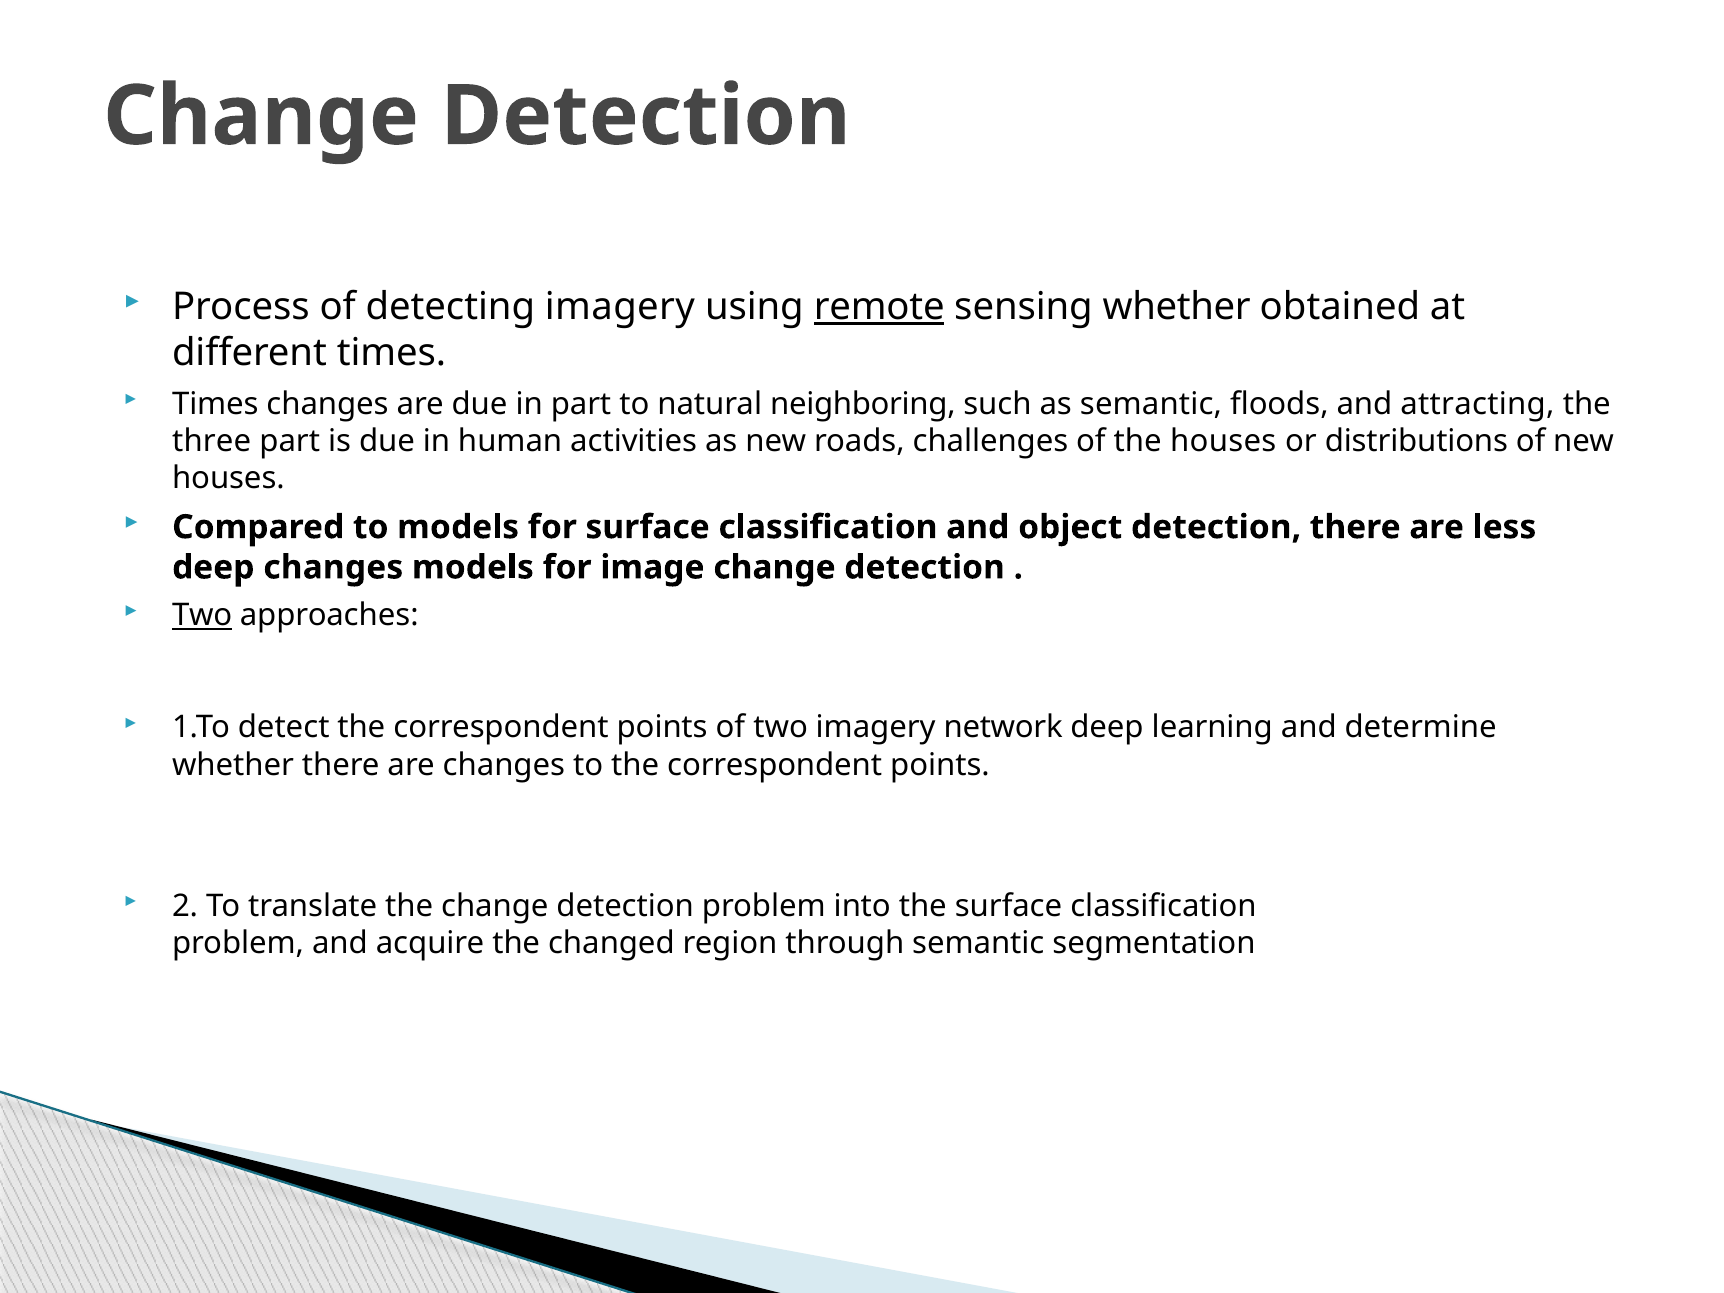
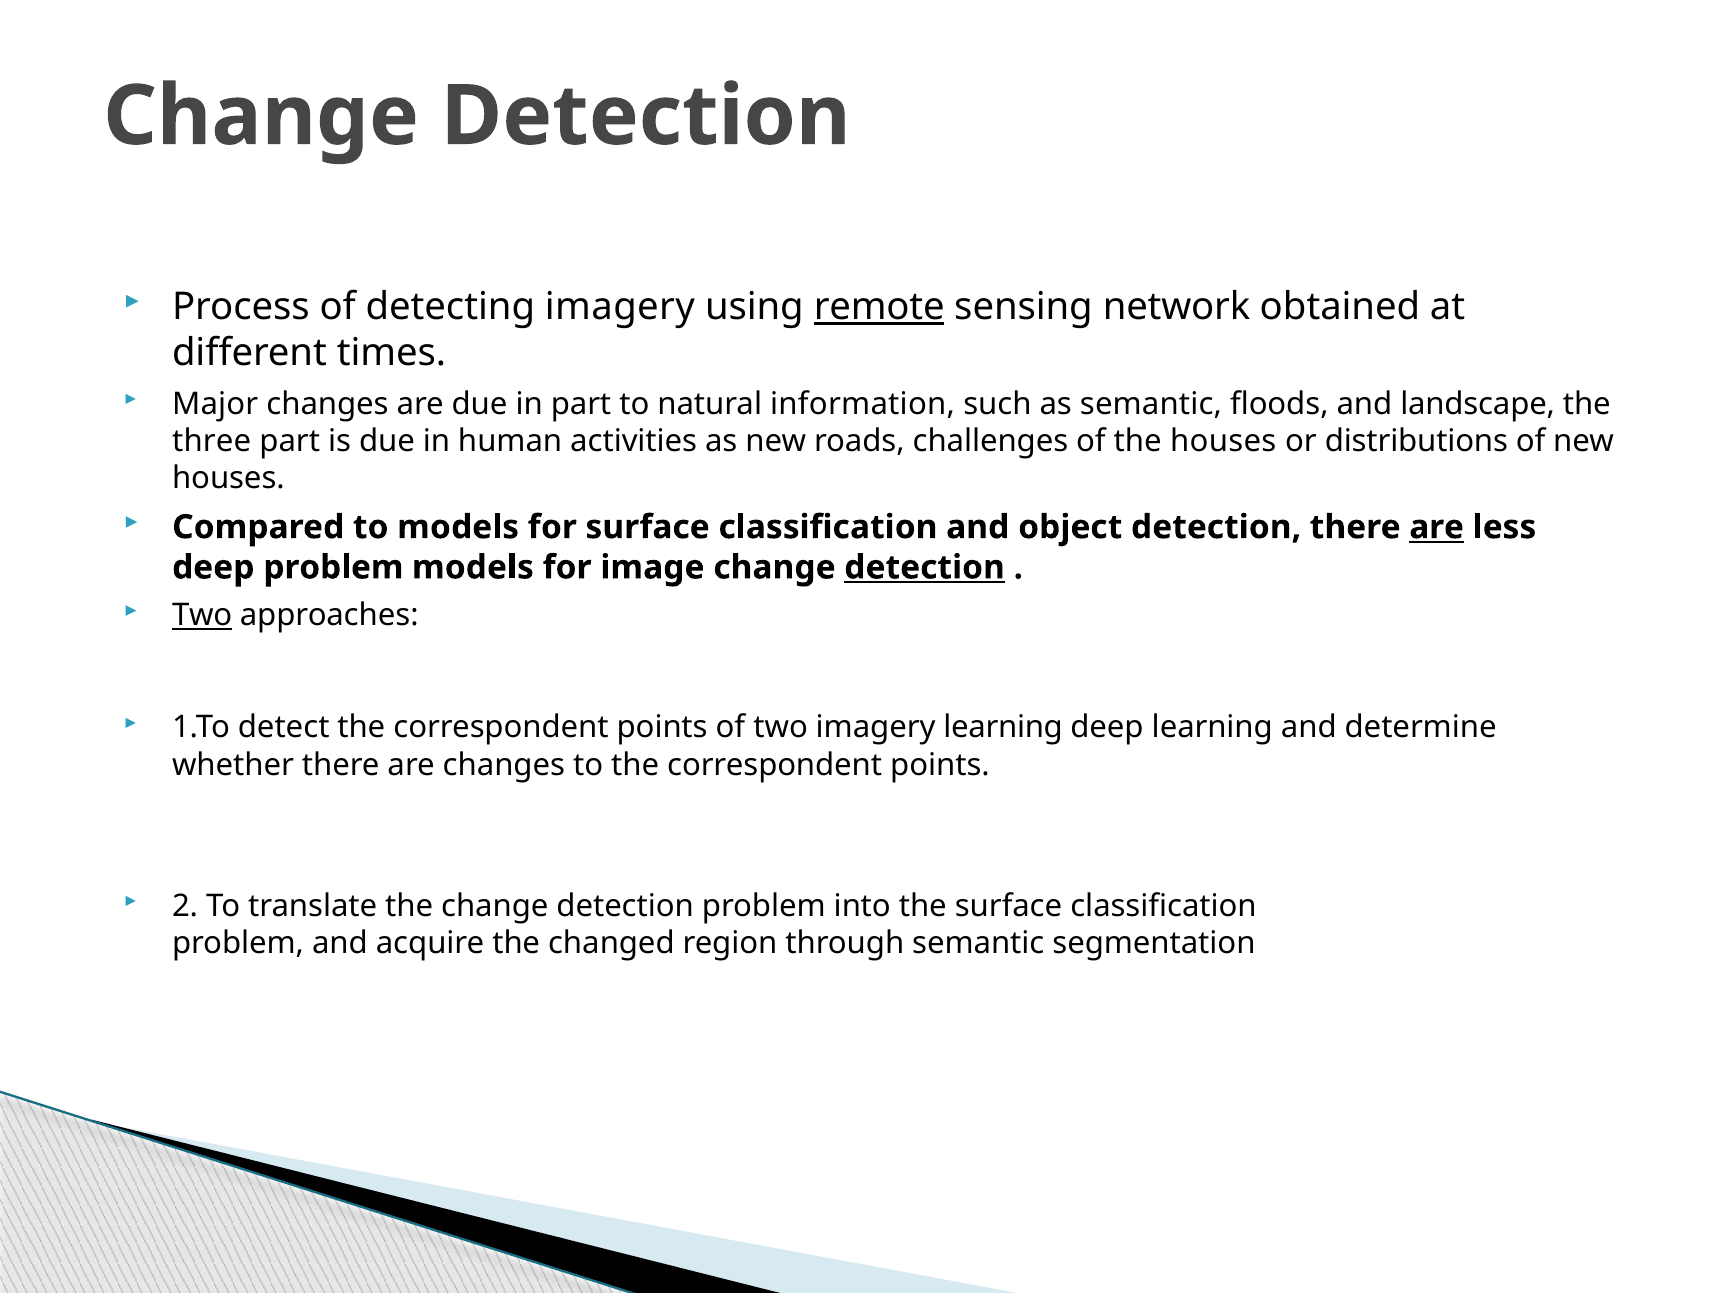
sensing whether: whether -> network (1177, 307)
Times: Times -> Major (215, 404)
neighboring: neighboring -> information (863, 404)
attracting: attracting -> landscape (1478, 404)
are underline: none -> present (1437, 527)
deep changes: changes -> problem (333, 567)
detection underline: none -> present (925, 567)
imagery network: network -> learning (1003, 728)
